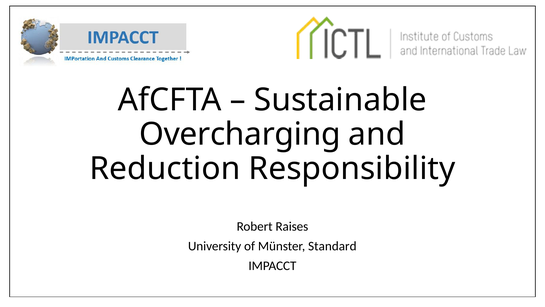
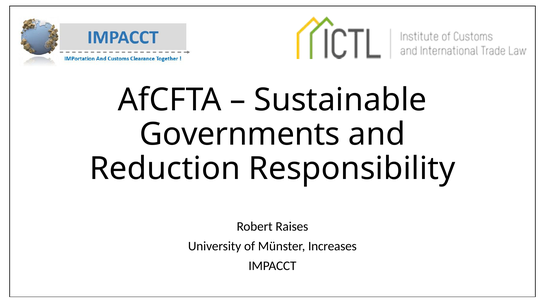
Overcharging: Overcharging -> Governments (240, 134)
Standard: Standard -> Increases (332, 246)
